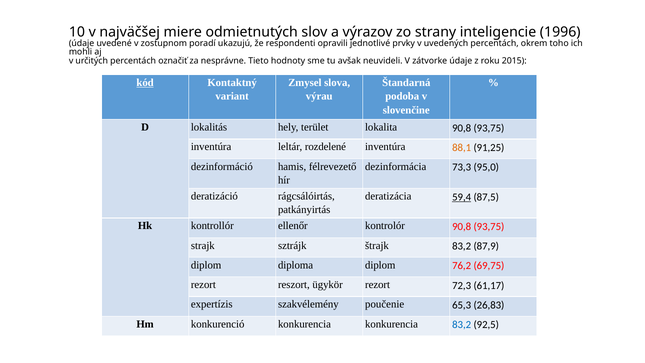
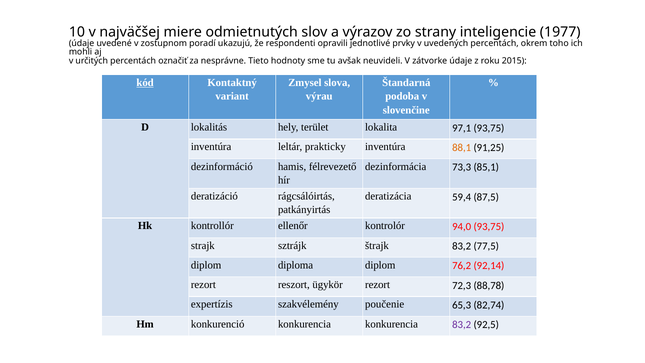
1996: 1996 -> 1977 (560, 32)
lokalita 90,8: 90,8 -> 97,1 (462, 128)
rozdelené: rozdelené -> prakticky (325, 147)
95,0: 95,0 -> 85,1 (486, 167)
59,4 underline: present -> none (462, 197)
kontrolór 90,8: 90,8 -> 94,0 (462, 227)
87,9: 87,9 -> 77,5 (486, 246)
69,75: 69,75 -> 92,14 (489, 266)
61,17: 61,17 -> 88,78 (489, 285)
26,83: 26,83 -> 82,74 (489, 305)
83,2 colour: blue -> purple (462, 325)
